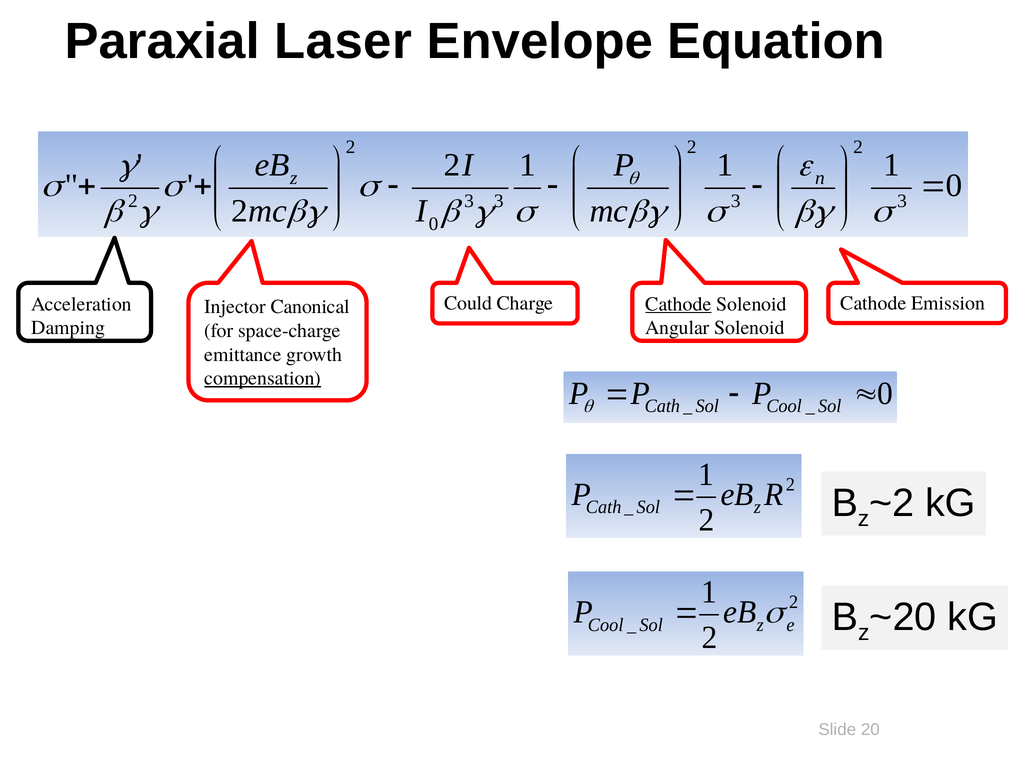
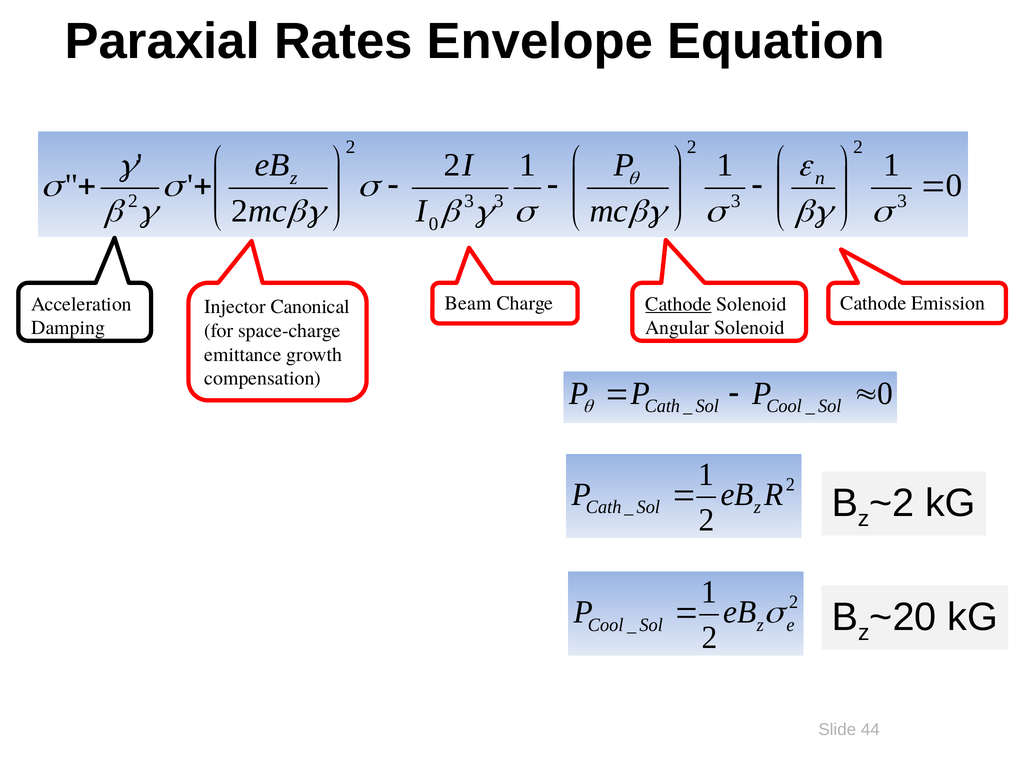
Laser: Laser -> Rates (343, 41)
Could: Could -> Beam (468, 303)
compensation underline: present -> none (263, 378)
20: 20 -> 44 (870, 730)
